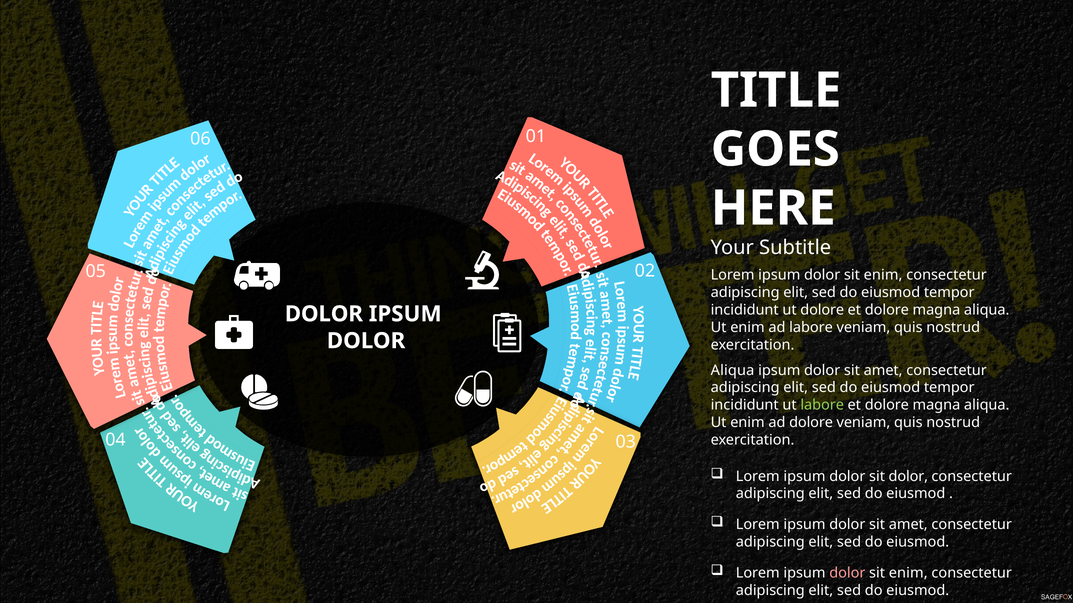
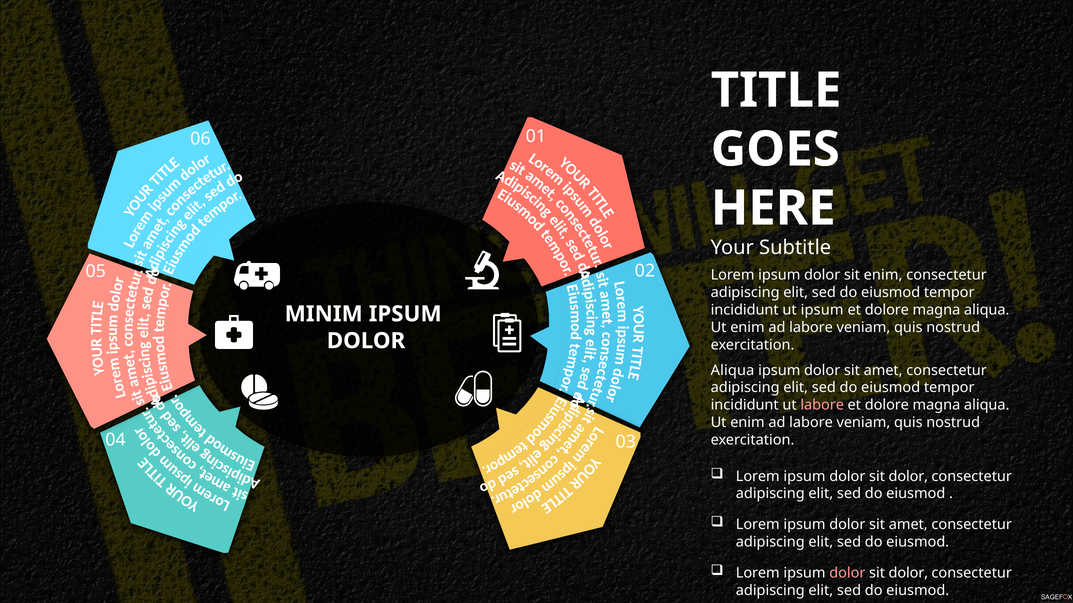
ut dolore: dolore -> ipsum (822, 310)
DOLOR: DOLOR -> MINIM (324, 314)
labore colour: light green -> pink (822, 405)
dolore: dolore -> labore (811, 423)
enim: enim -> dolor (908, 573)
